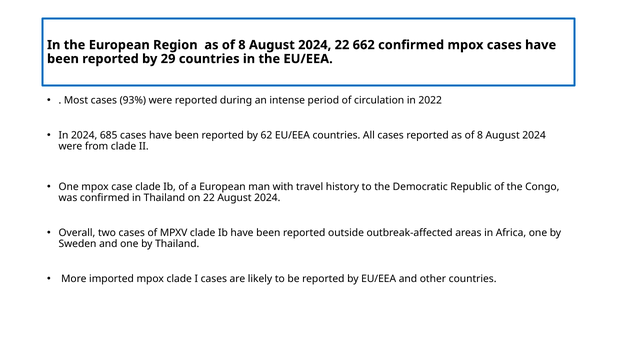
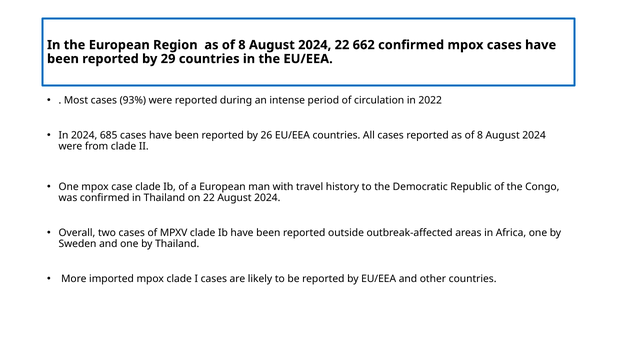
62: 62 -> 26 (266, 135)
